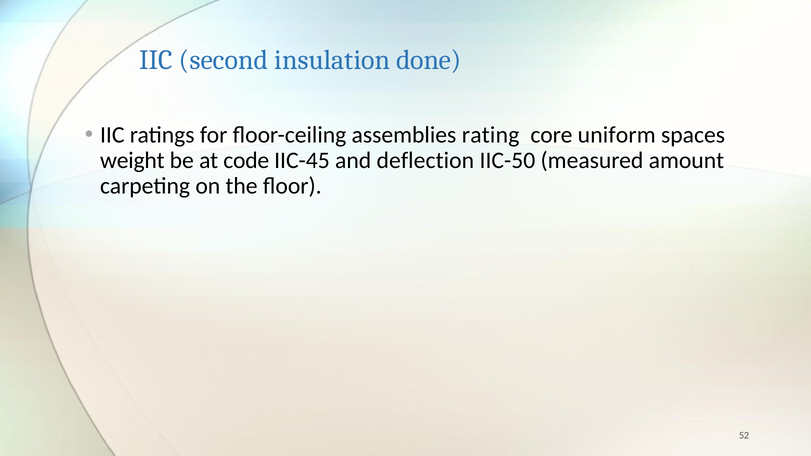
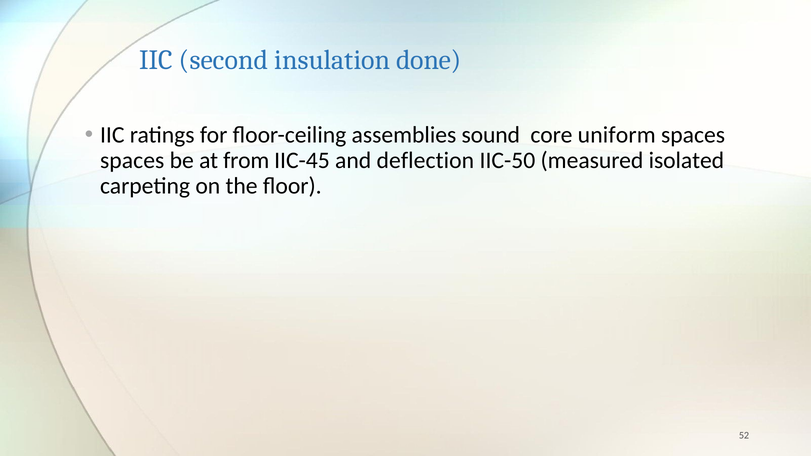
rating: rating -> sound (491, 135)
weight: weight -> spaces (132, 161)
code: code -> from (246, 161)
amount: amount -> isolated (686, 161)
